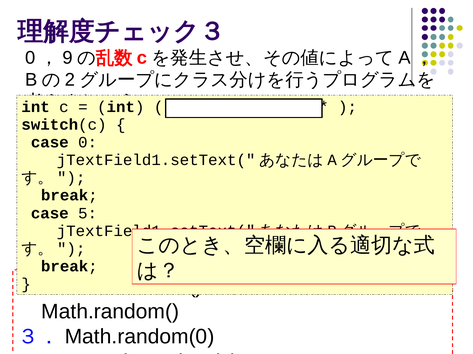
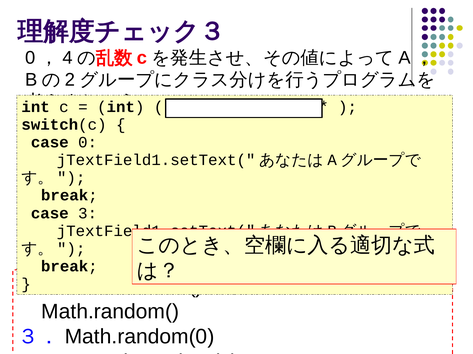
9: 9 -> 4 (68, 58)
5: 5 -> 3 (88, 214)
